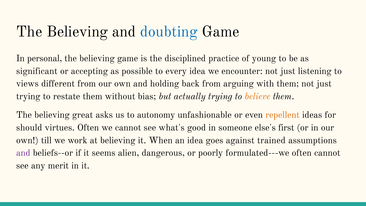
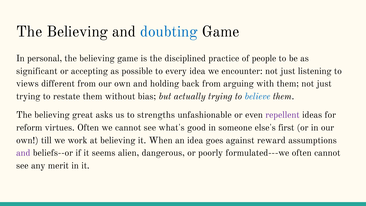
young: young -> people (264, 58)
believe colour: orange -> blue (257, 96)
autonomy: autonomy -> strengths (156, 115)
repellent colour: orange -> purple (282, 115)
should: should -> reform (29, 128)
trained: trained -> reward (271, 140)
